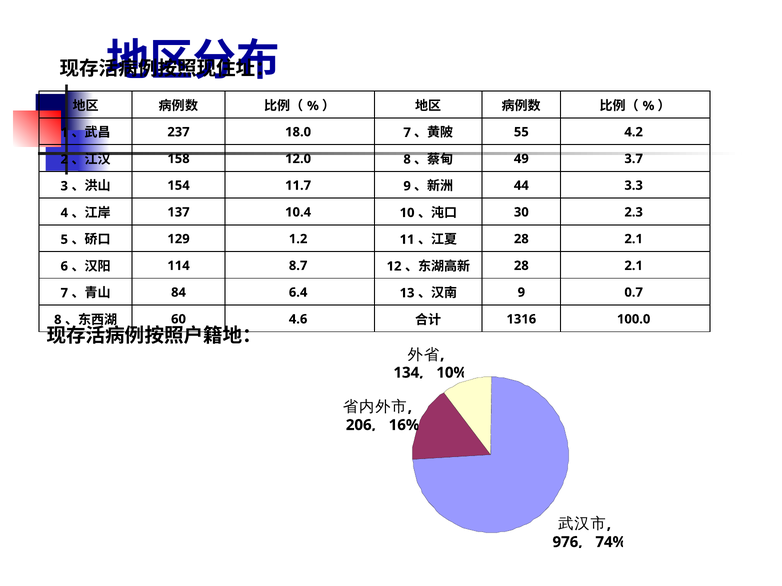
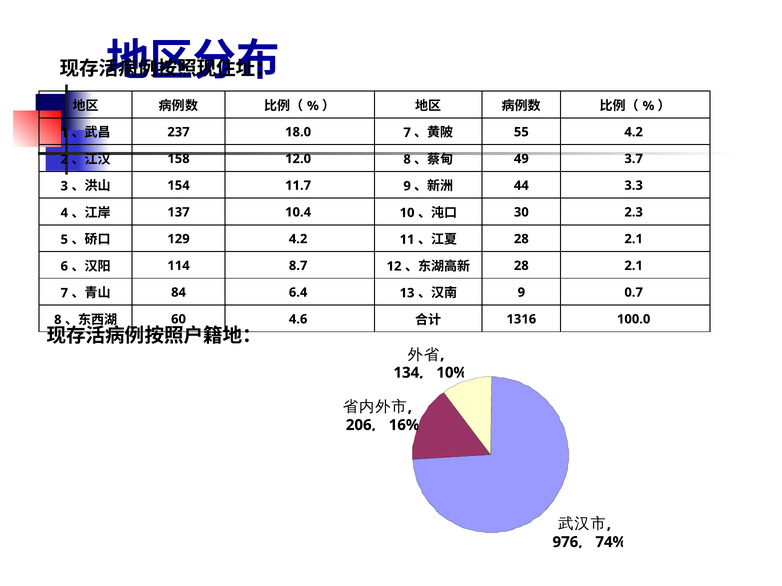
129 1.2: 1.2 -> 4.2 (298, 239)
